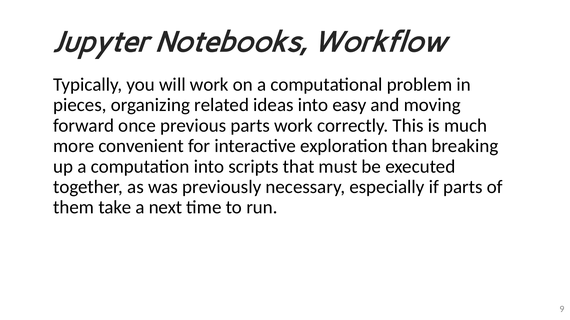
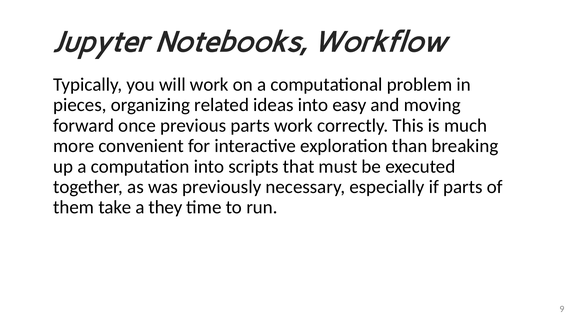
next: next -> they (166, 208)
